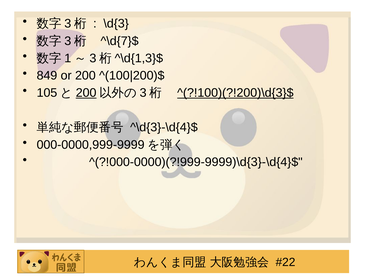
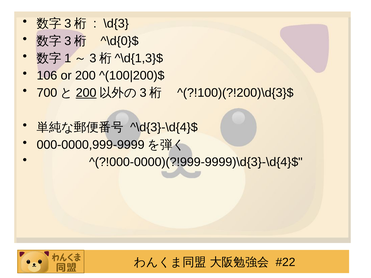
^\d{7}$: ^\d{7}$ -> ^\d{0}$ (120, 41)
849: 849 -> 106 (47, 76)
105: 105 -> 700 (47, 93)
^(?!100)(?!200)\d{3}$ underline: present -> none (235, 93)
